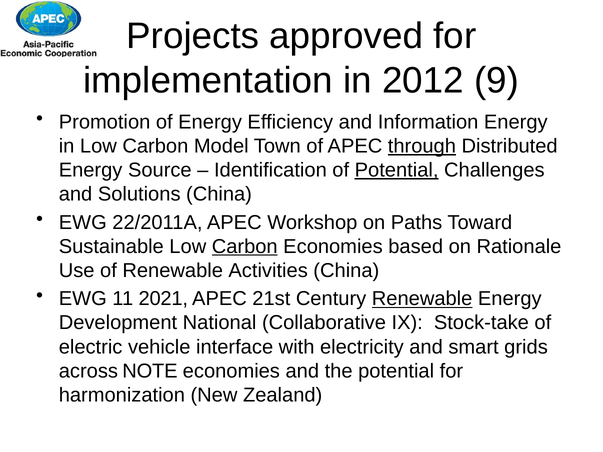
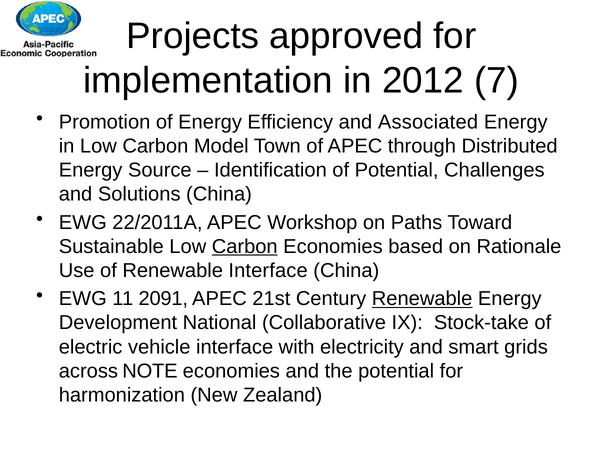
9: 9 -> 7 (497, 80)
Information: Information -> Associated (428, 122)
through underline: present -> none (422, 146)
Potential underline: present -> none (397, 170)
Renewable Activities: Activities -> Interface (268, 271)
2021: 2021 -> 2091 (163, 299)
